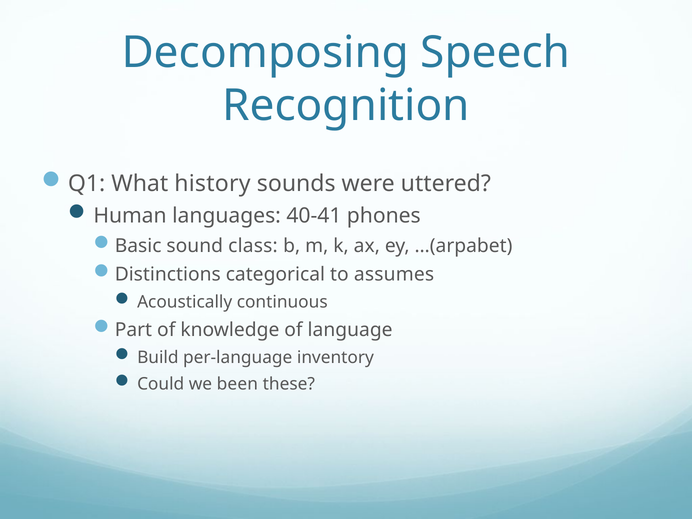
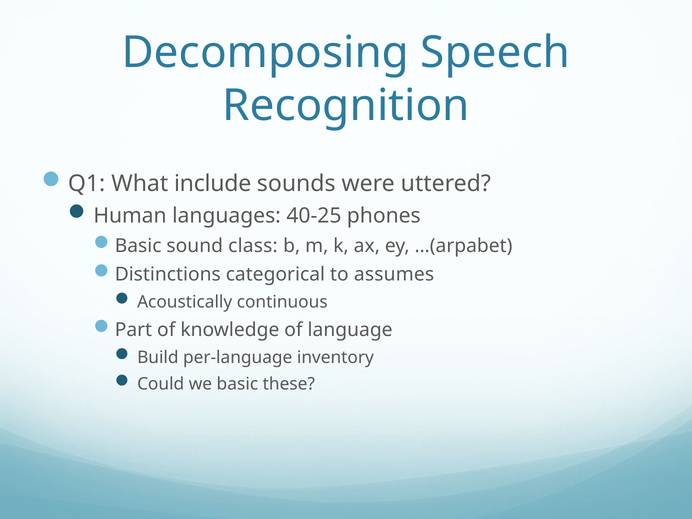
history: history -> include (213, 184)
40-41: 40-41 -> 40-25 (314, 216)
we been: been -> basic (237, 384)
